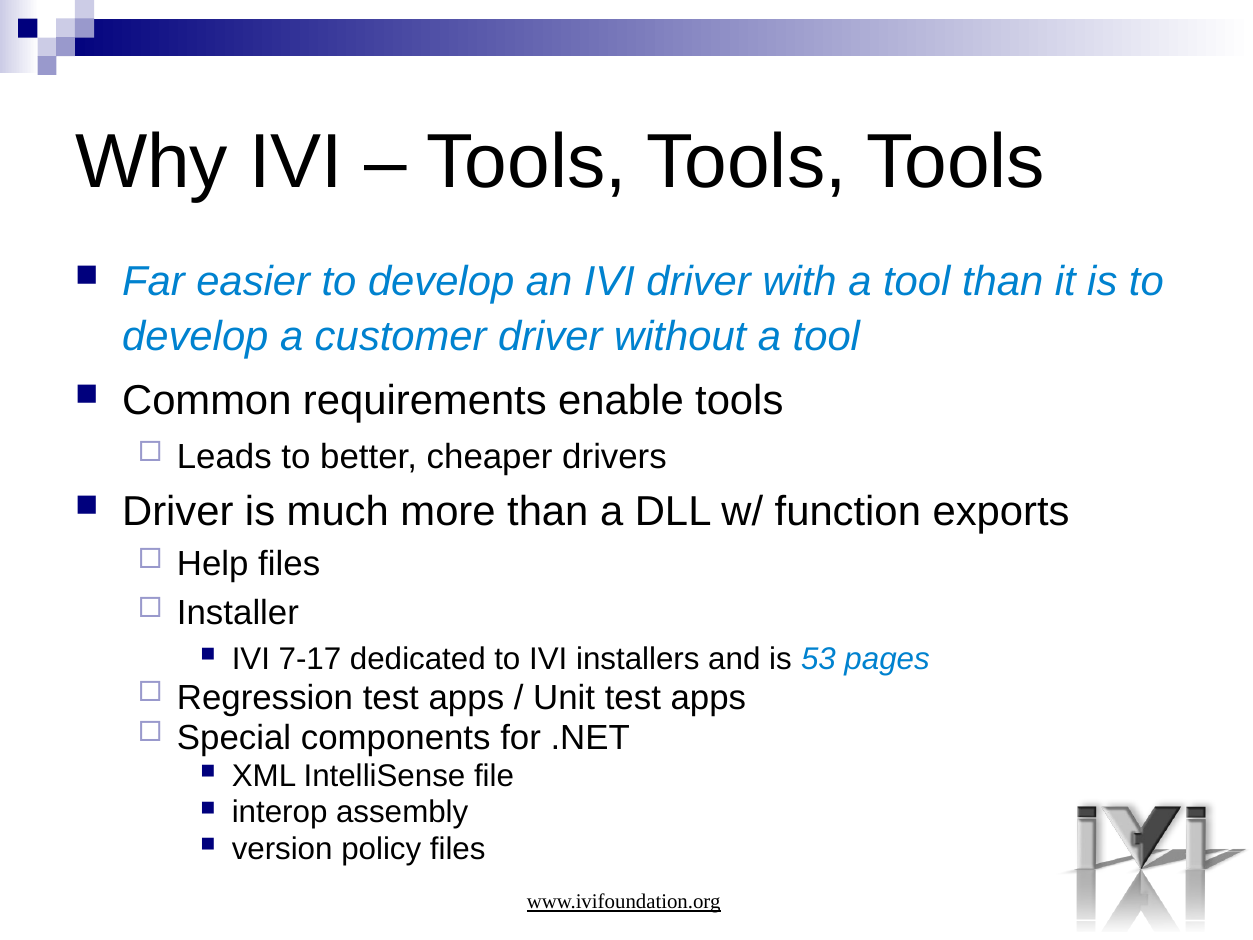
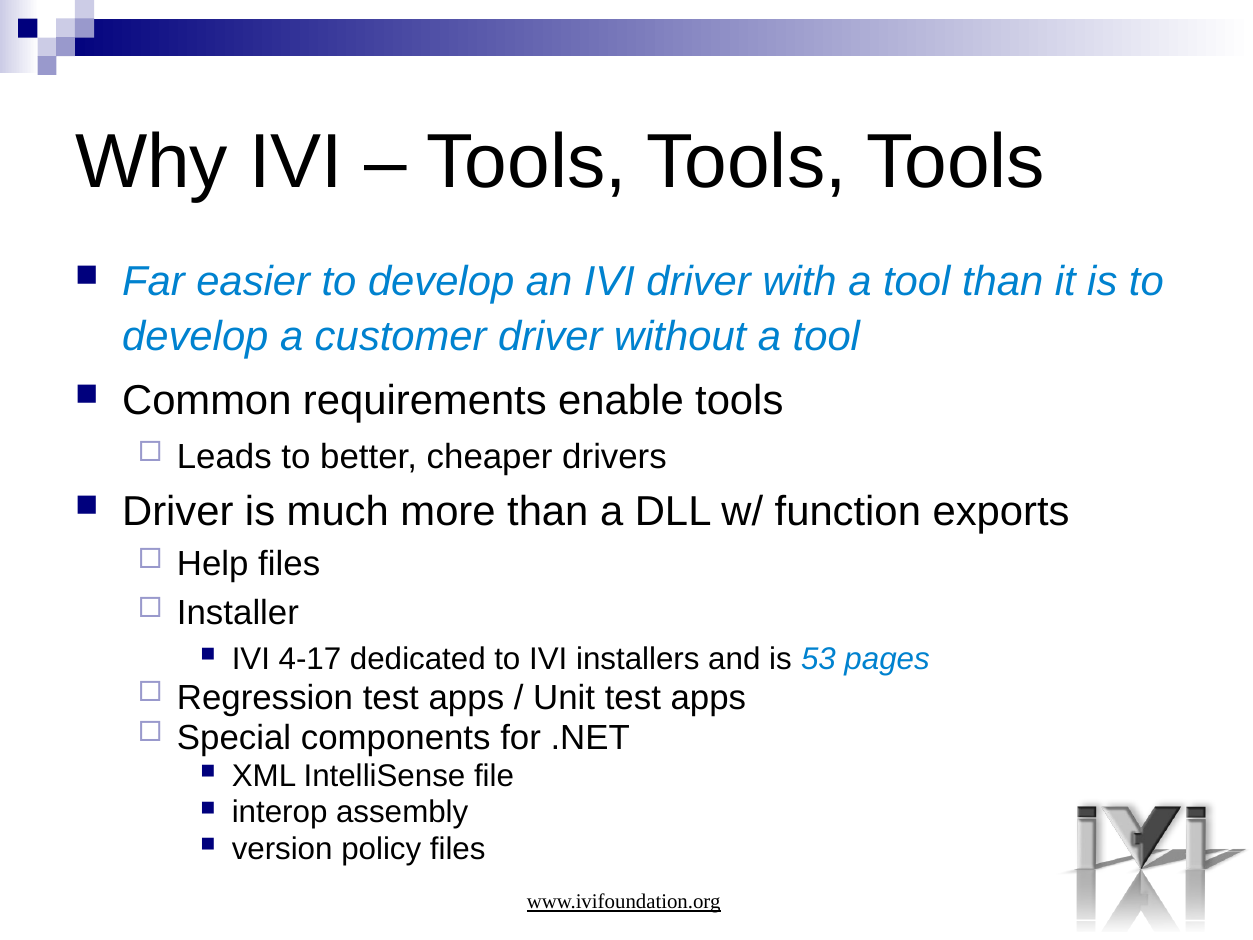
7-17: 7-17 -> 4-17 (310, 659)
